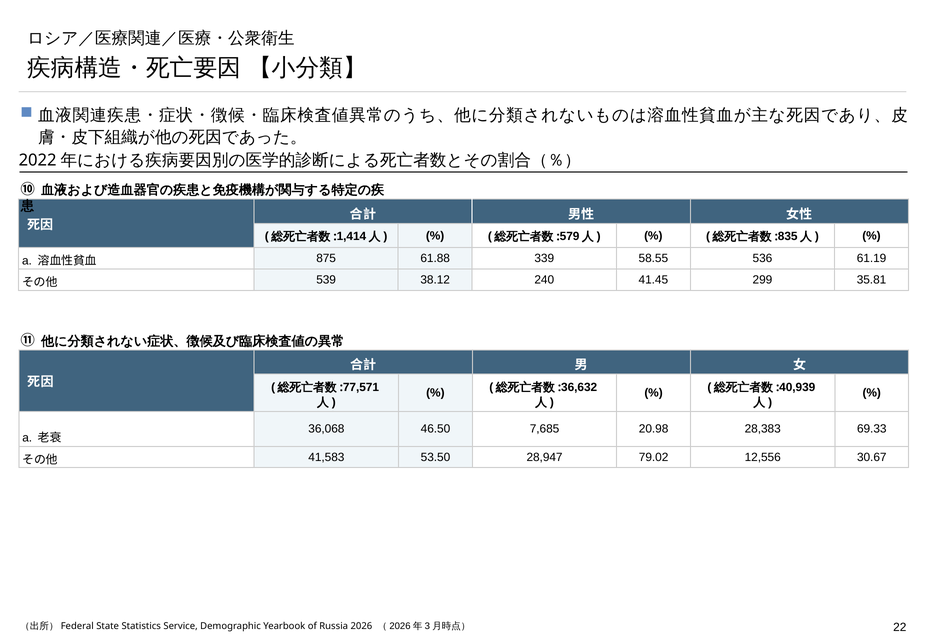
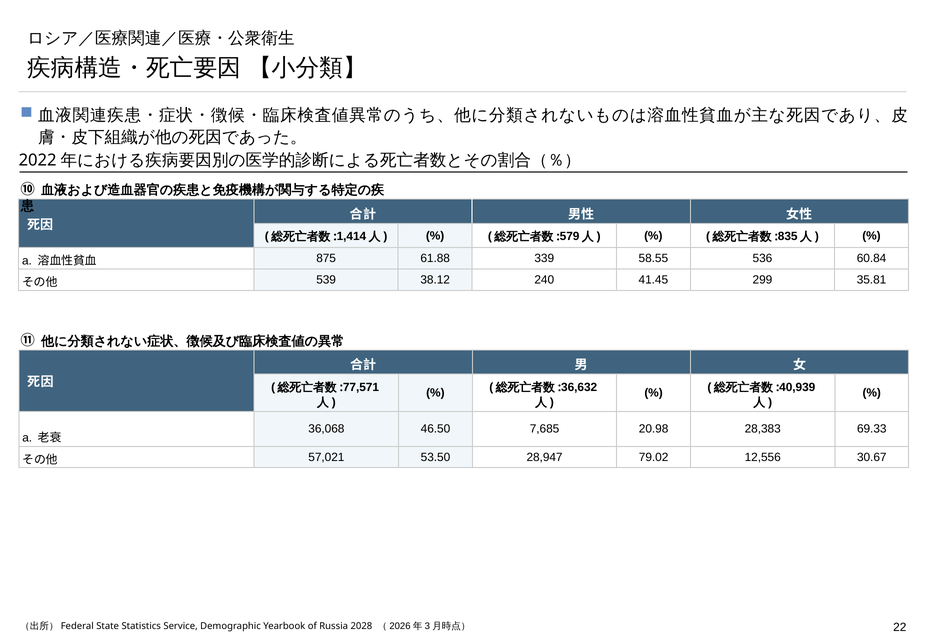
61.19: 61.19 -> 60.84 (872, 258)
41,583: 41,583 -> 57,021 (326, 457)
2026: 2026 -> 2028 (361, 626)
